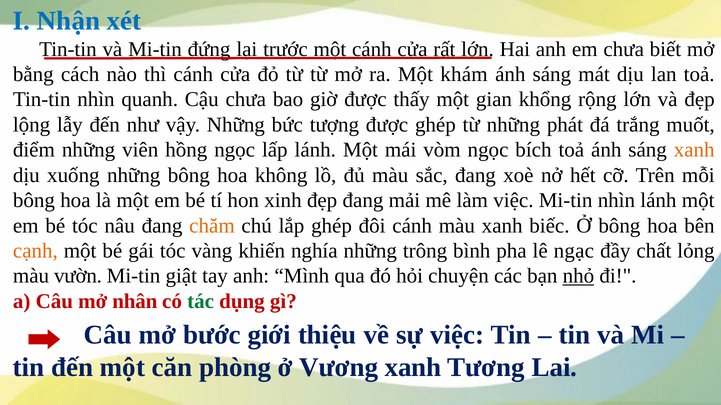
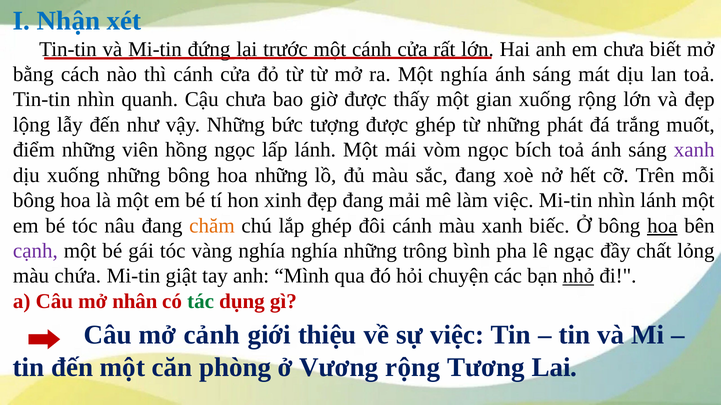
Một khám: khám -> nghía (464, 74)
gian khổng: khổng -> xuống (545, 100)
xanh colour: orange -> purple (694, 150)
hoa không: không -> những (281, 175)
hoa underline: none -> present (662, 226)
cạnh colour: orange -> purple (35, 251)
vàng khiến: khiến -> nghía (262, 251)
vườn: vườn -> chứa (78, 276)
bước: bước -> cảnh (212, 335)
Vương xanh: xanh -> rộng (413, 368)
